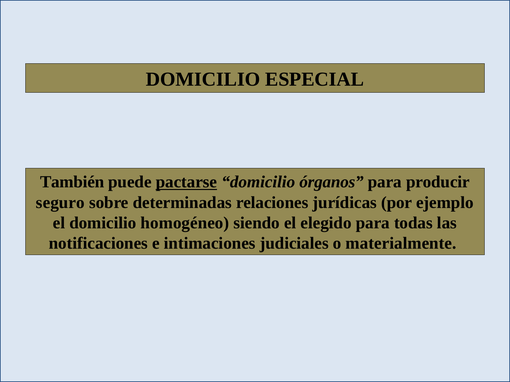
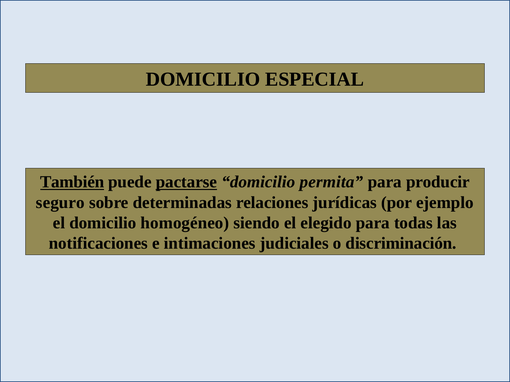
También underline: none -> present (72, 182)
órganos: órganos -> permita (331, 182)
materialmente: materialmente -> discriminación (401, 243)
